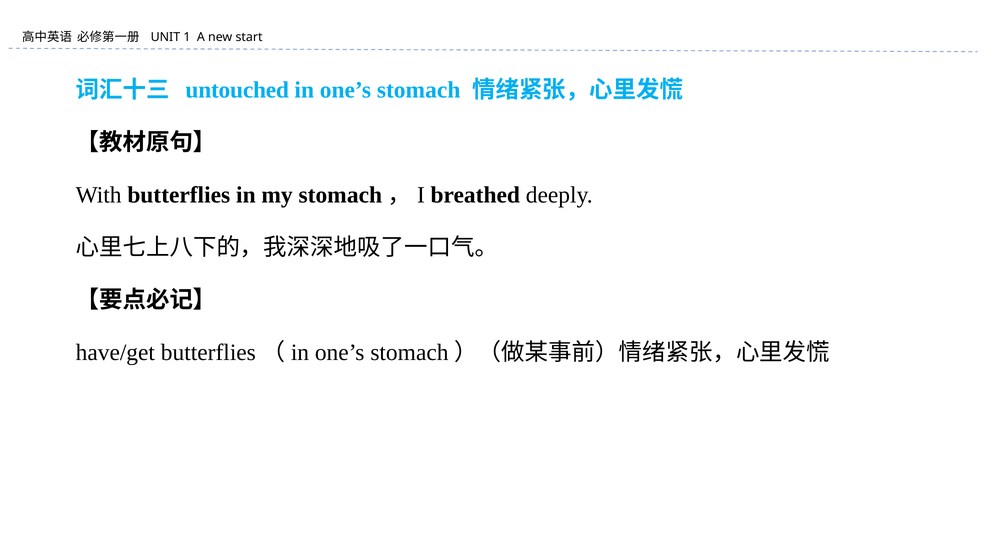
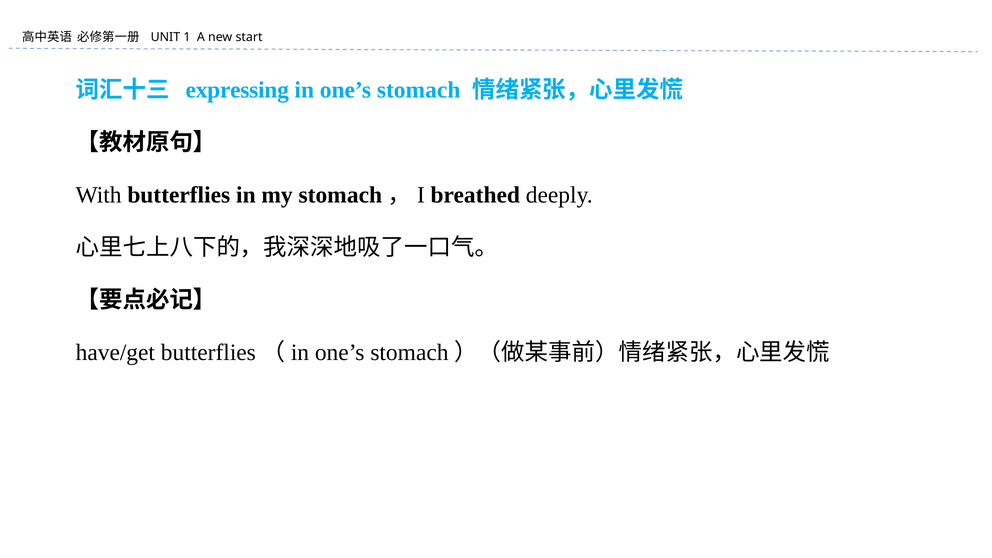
untouched: untouched -> expressing (237, 90)
